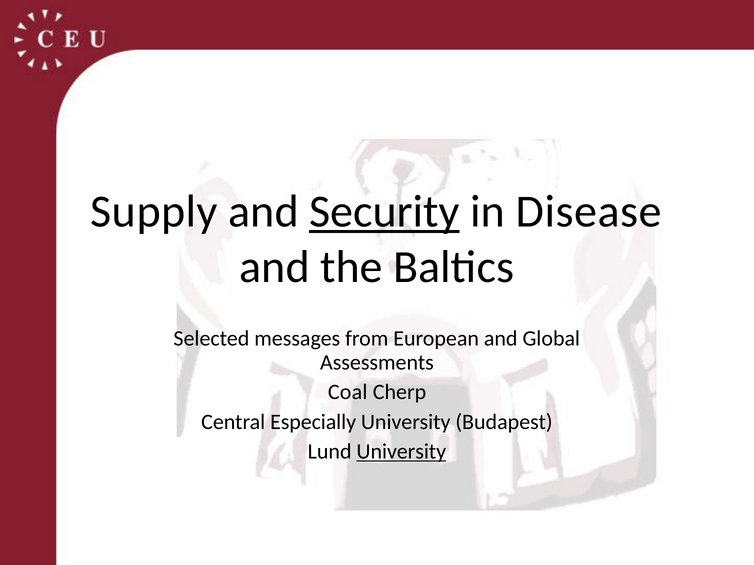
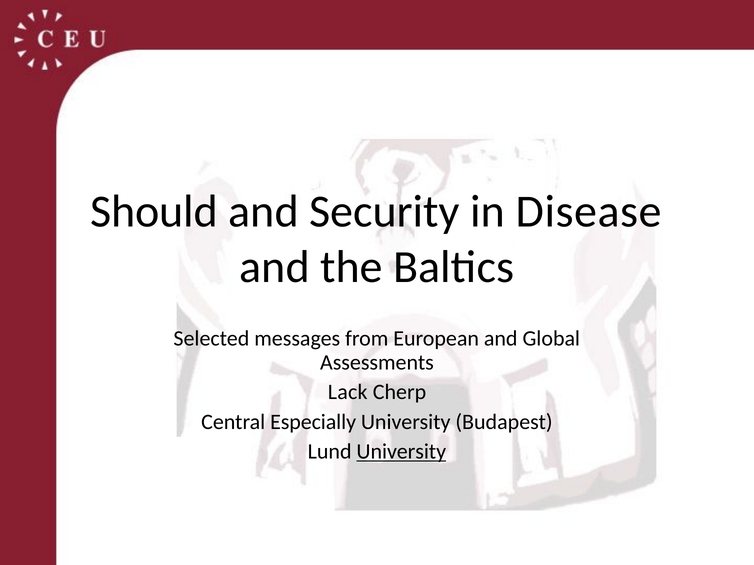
Supply: Supply -> Should (154, 212)
Security underline: present -> none (384, 212)
Coal: Coal -> Lack (348, 392)
